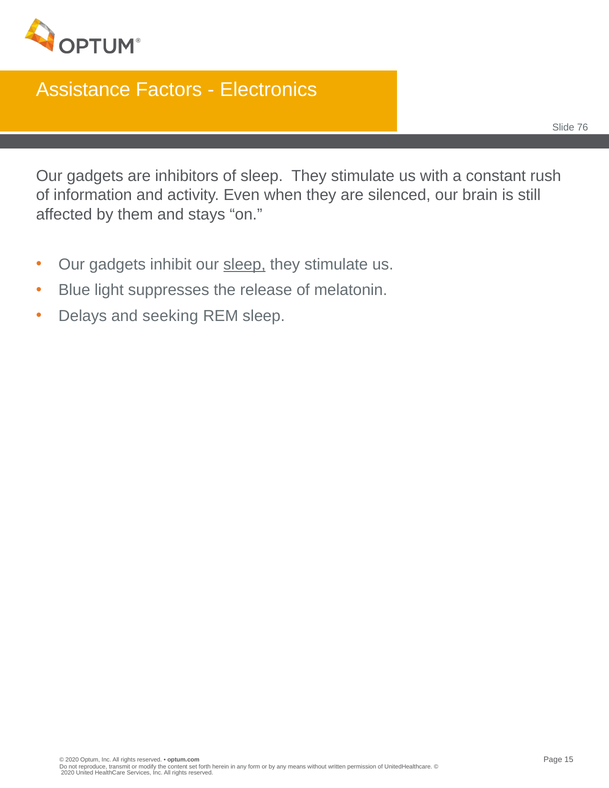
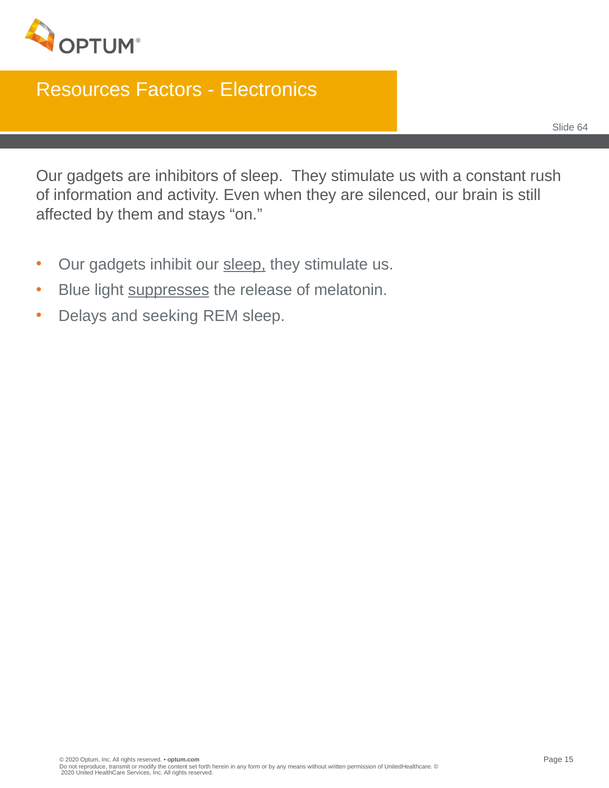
Assistance: Assistance -> Resources (83, 89)
76: 76 -> 64 (583, 127)
suppresses underline: none -> present (169, 290)
